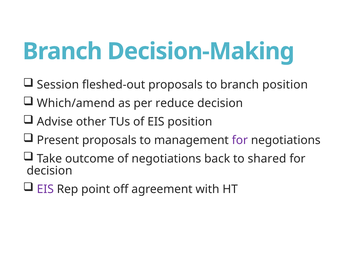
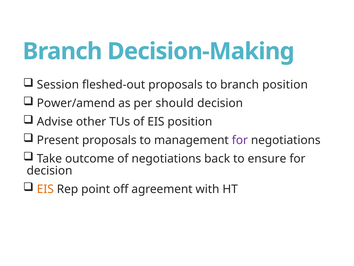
Which/amend: Which/amend -> Power/amend (76, 103)
reduce: reduce -> should (175, 103)
shared: shared -> ensure (267, 158)
EIS colour: purple -> orange (45, 189)
